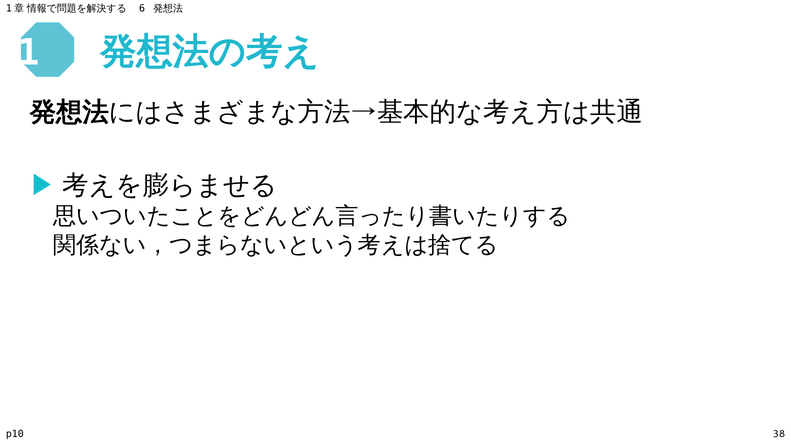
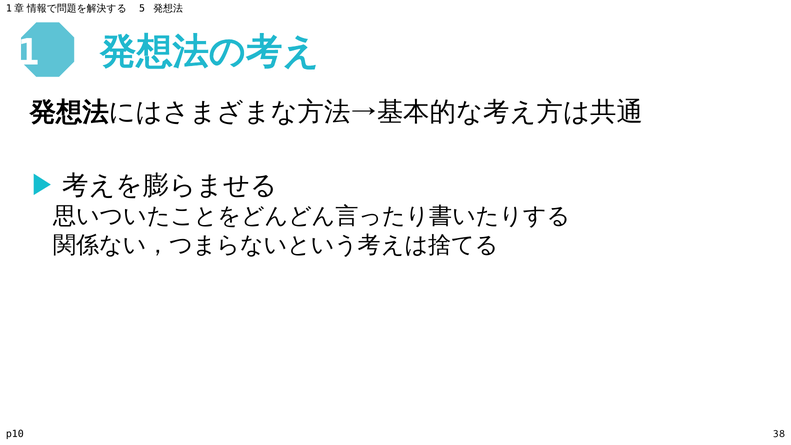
6: 6 -> 5 (142, 8)
